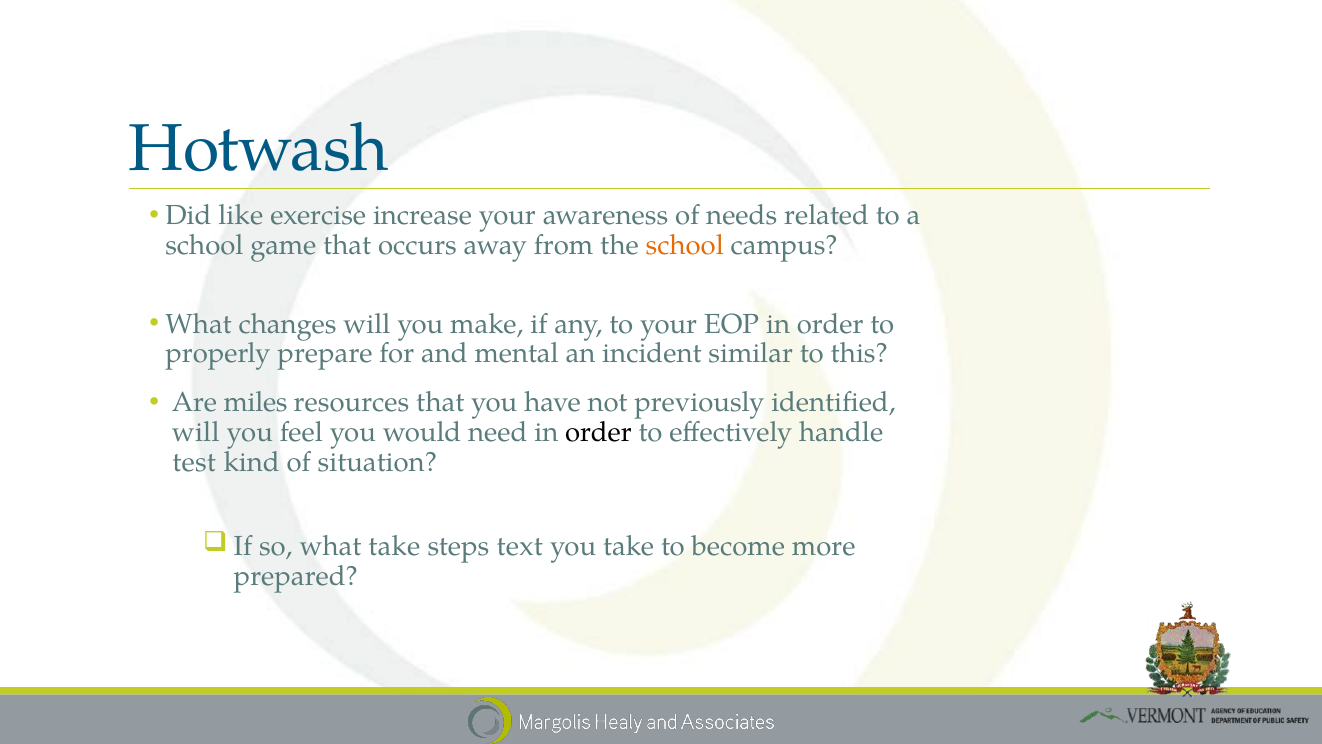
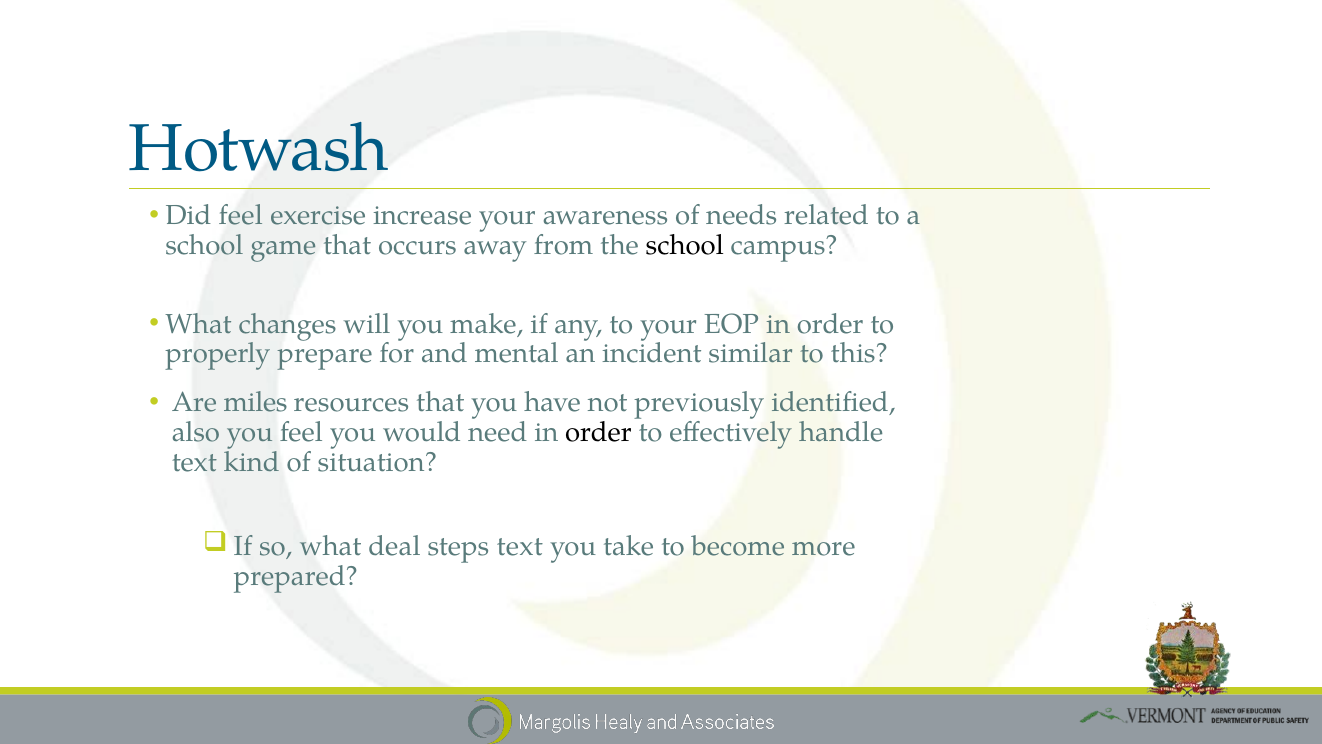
Did like: like -> feel (241, 215)
school colour: orange -> black (685, 245)
will: will -> also (196, 432)
test: test -> text (194, 462)
what take: take -> deal (394, 546)
